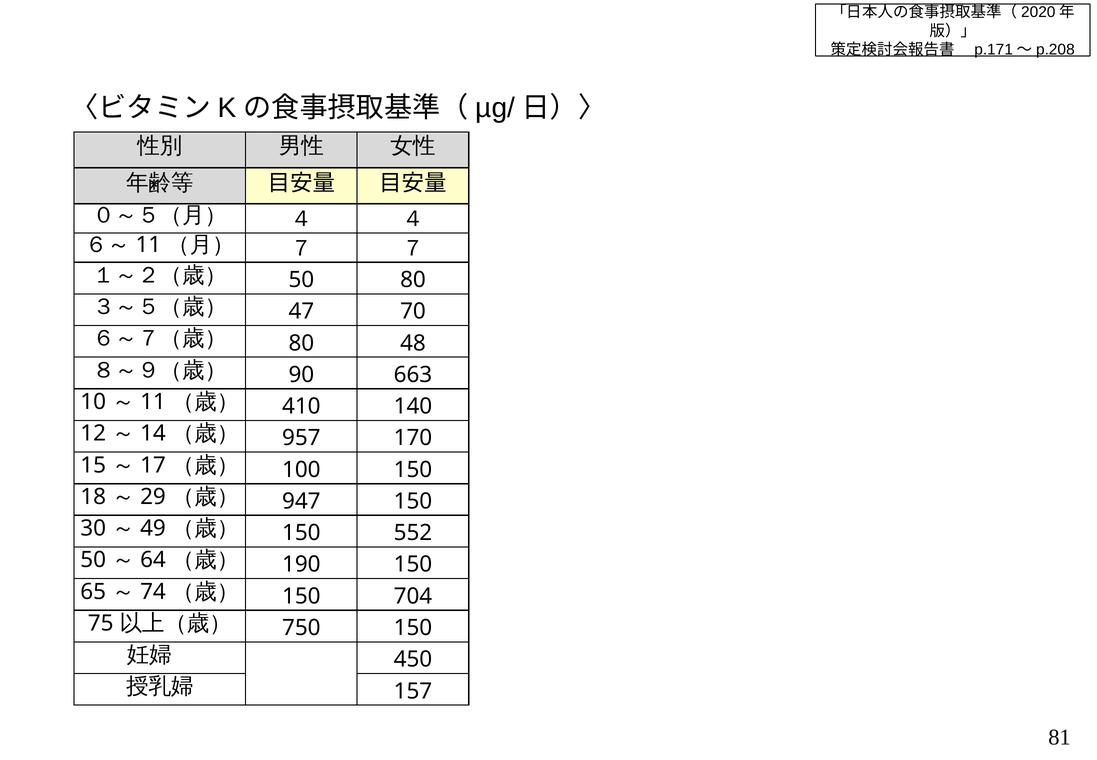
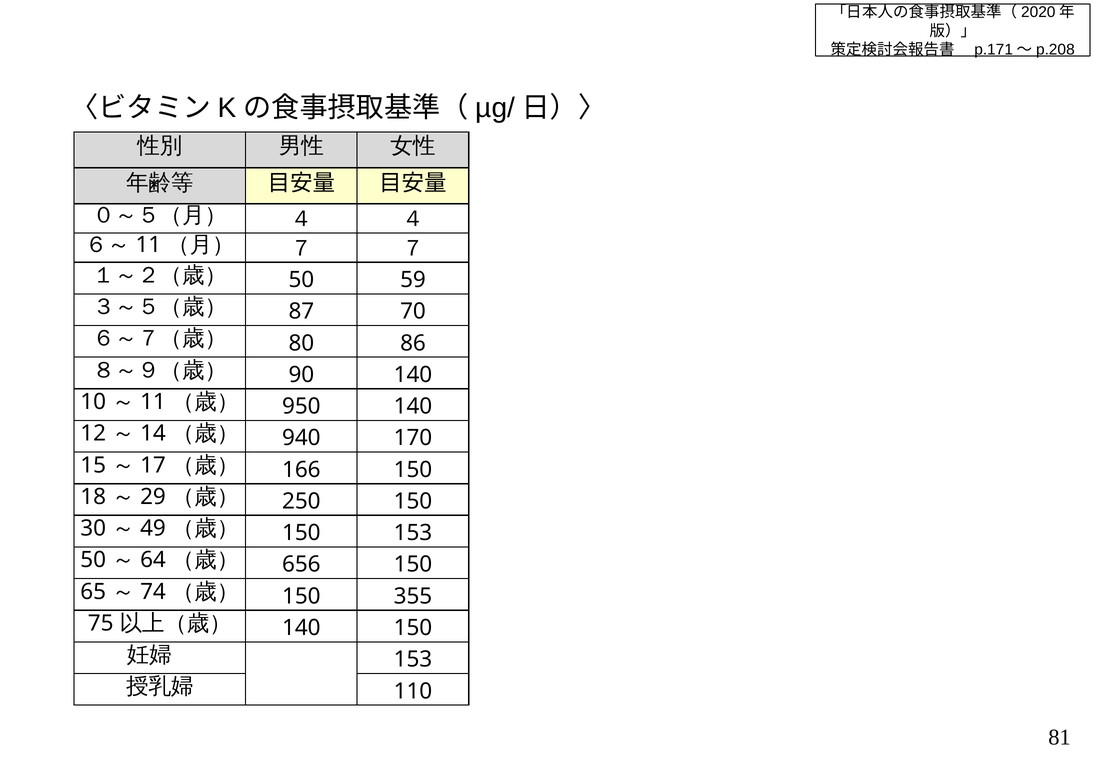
50 80: 80 -> 59 (413, 280)
47: 47 -> 87 (301, 311)
48: 48 -> 86 (413, 343)
90 663: 663 -> 140 (413, 374)
410: 410 -> 950 (301, 406)
957: 957 -> 940 (301, 438)
100: 100 -> 166 (301, 469)
947: 947 -> 250 (301, 501)
150 552: 552 -> 153 (413, 533)
190: 190 -> 656 (301, 564)
704: 704 -> 355 (413, 596)
750: 750 -> 140 (301, 627)
450: 450 -> 153 (413, 659)
157: 157 -> 110 (413, 691)
